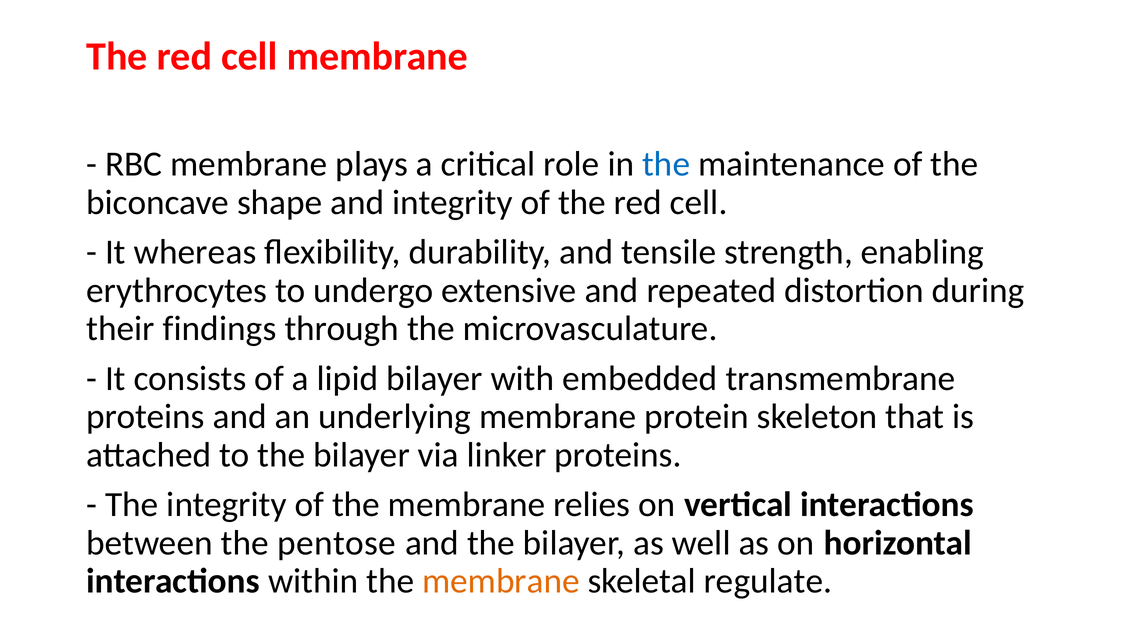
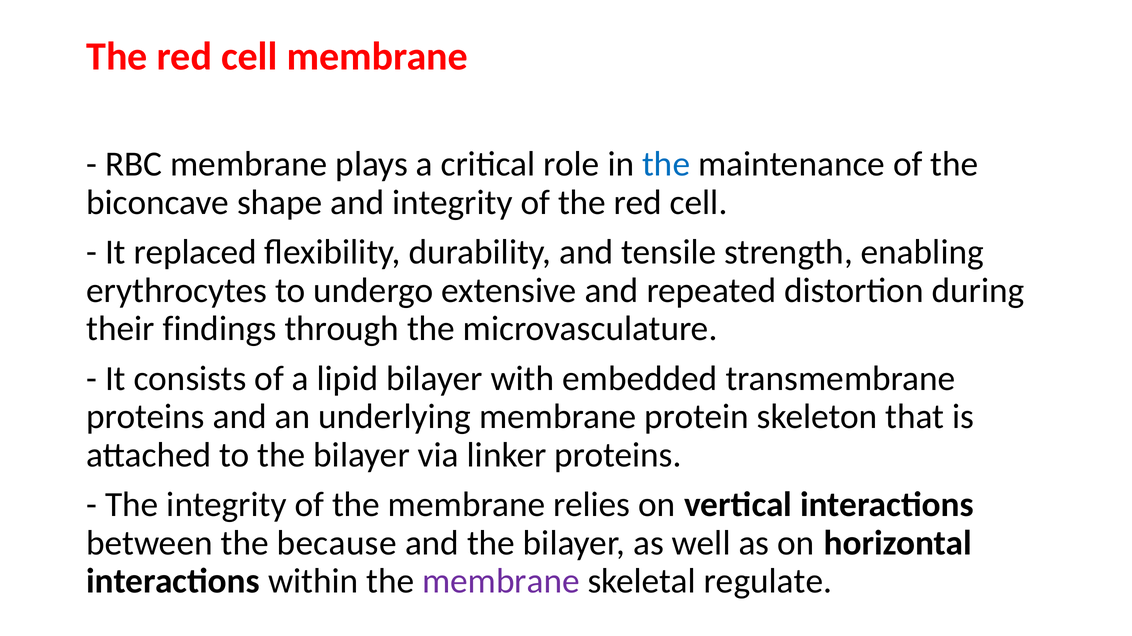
whereas: whereas -> replaced (195, 253)
pentose: pentose -> because (337, 544)
membrane colour: orange -> purple (501, 582)
